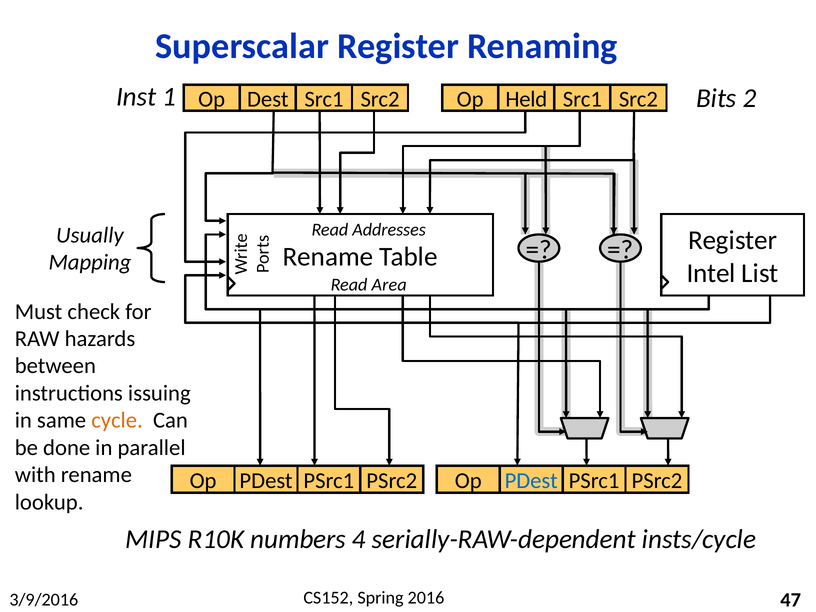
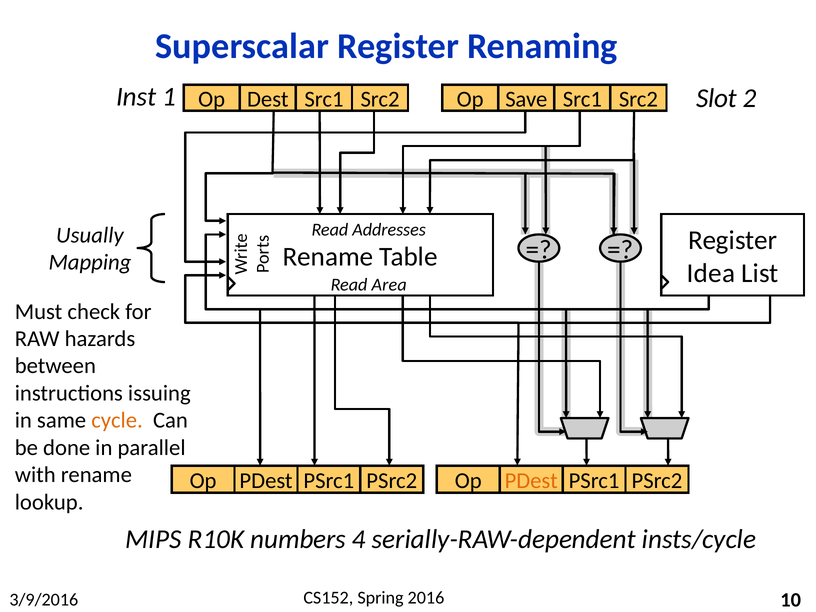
Bits: Bits -> Slot (716, 98)
Held: Held -> Save (526, 99)
Intel: Intel -> Idea (711, 273)
PDest colour: blue -> orange (531, 481)
47: 47 -> 10 (791, 600)
